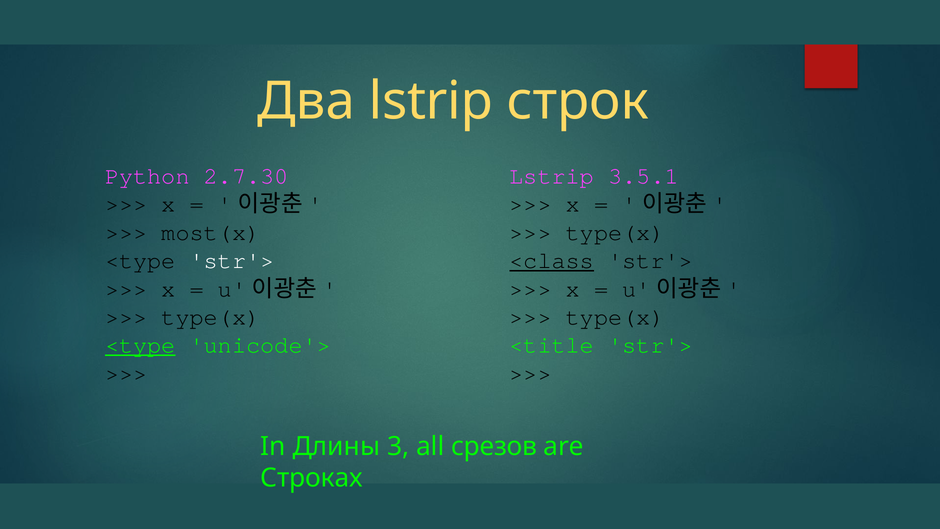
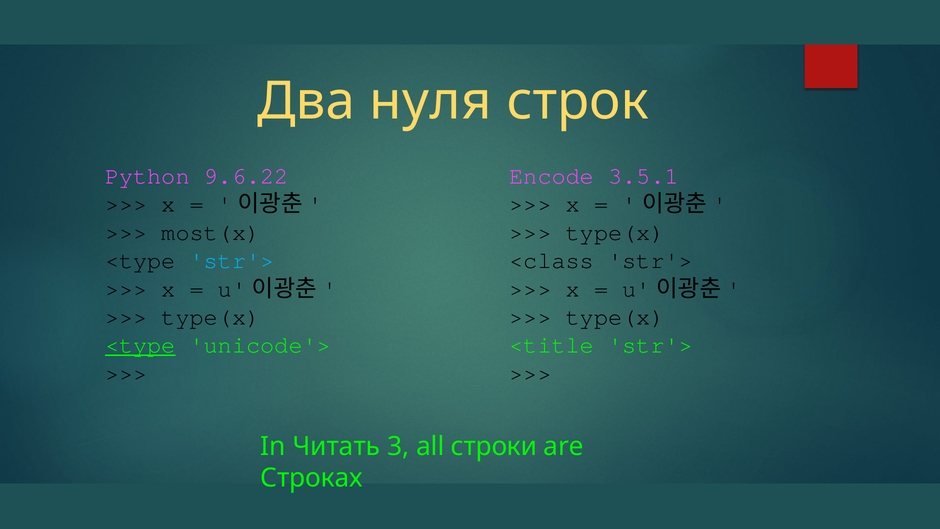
Два lstrip: lstrip -> нуля (430, 101)
2.7.30: 2.7.30 -> 9.6.22 (246, 176)
Lstrip: Lstrip -> Encode (552, 176)
str'> colour: white -> light blue (232, 260)
<class underline: present -> none (552, 260)
Длины: Длины -> Читать (336, 446)
срезов: срезов -> строки (494, 446)
